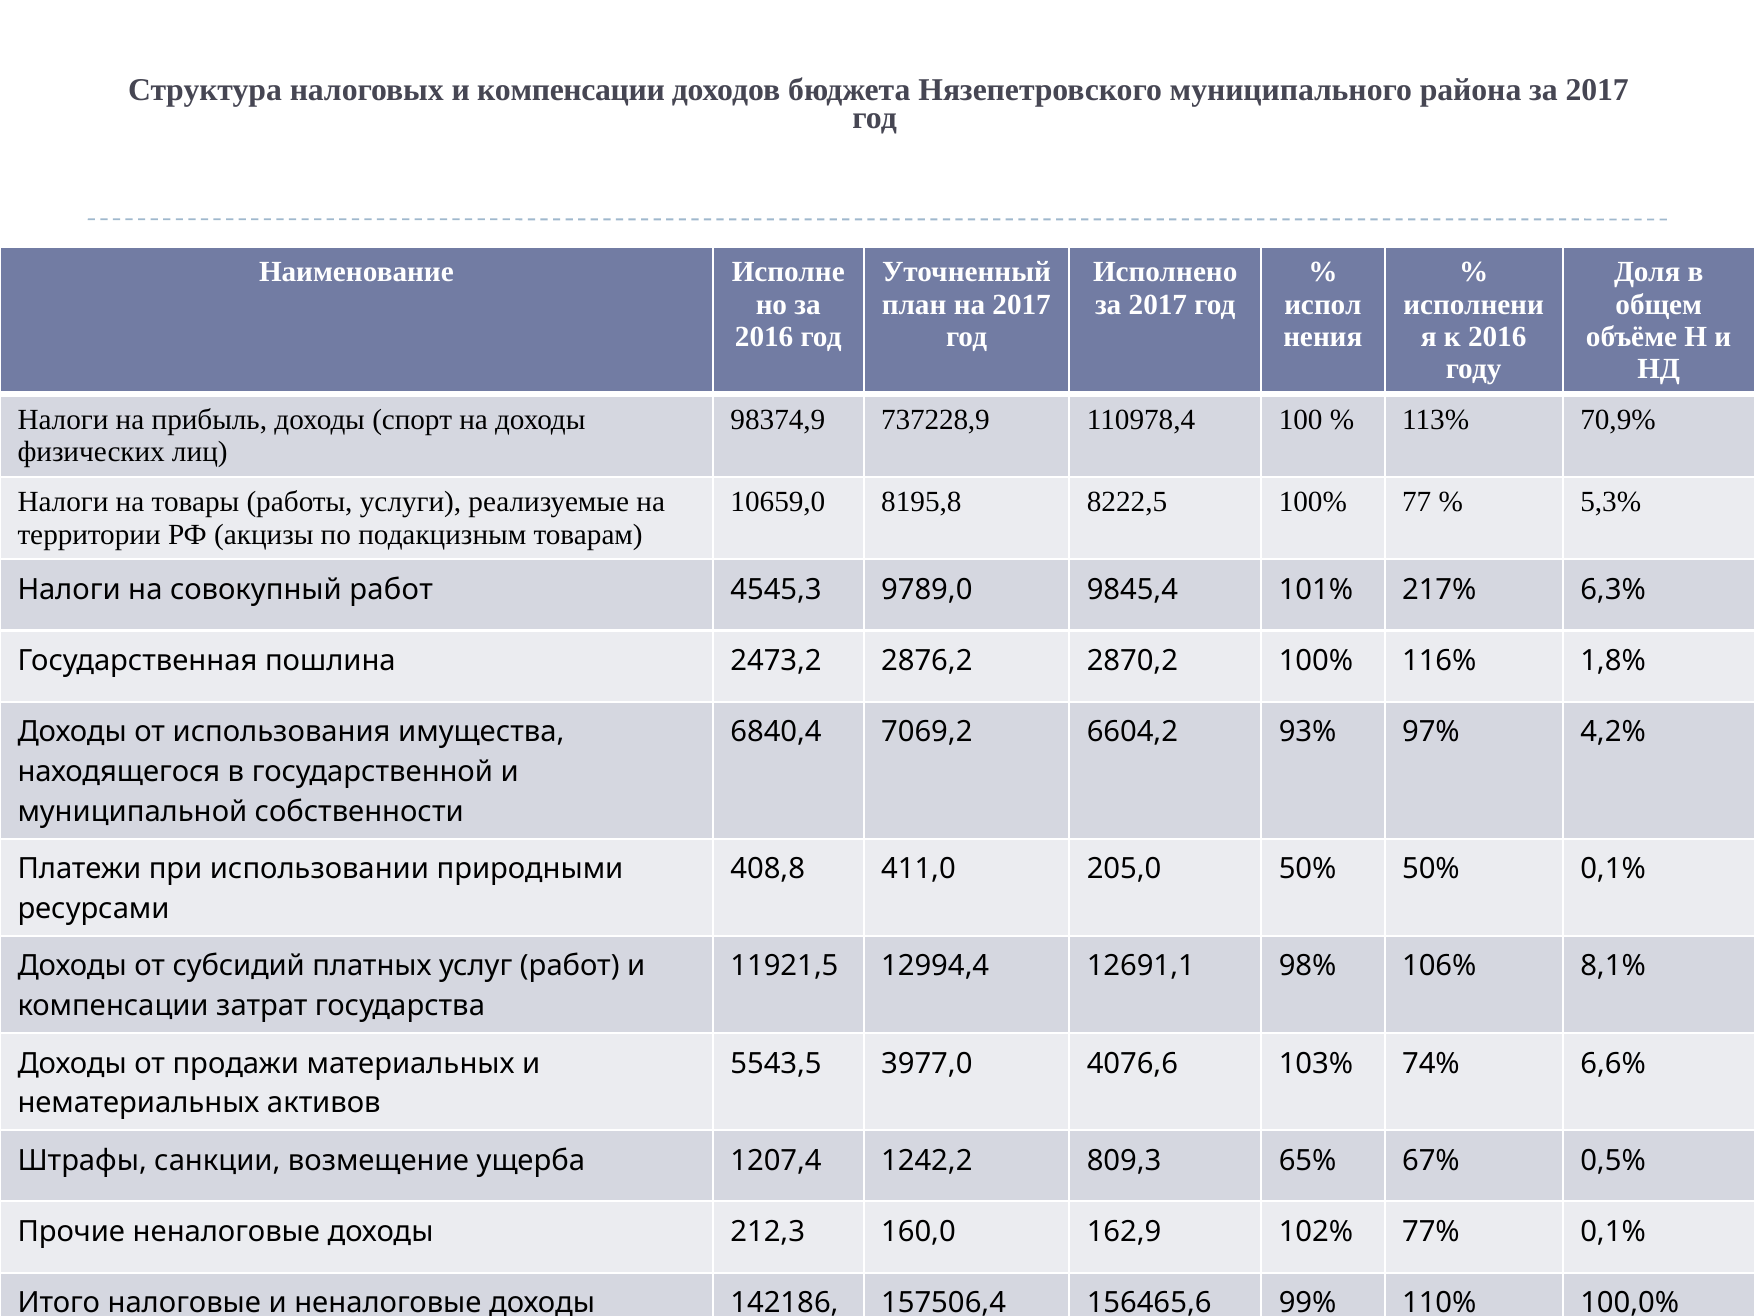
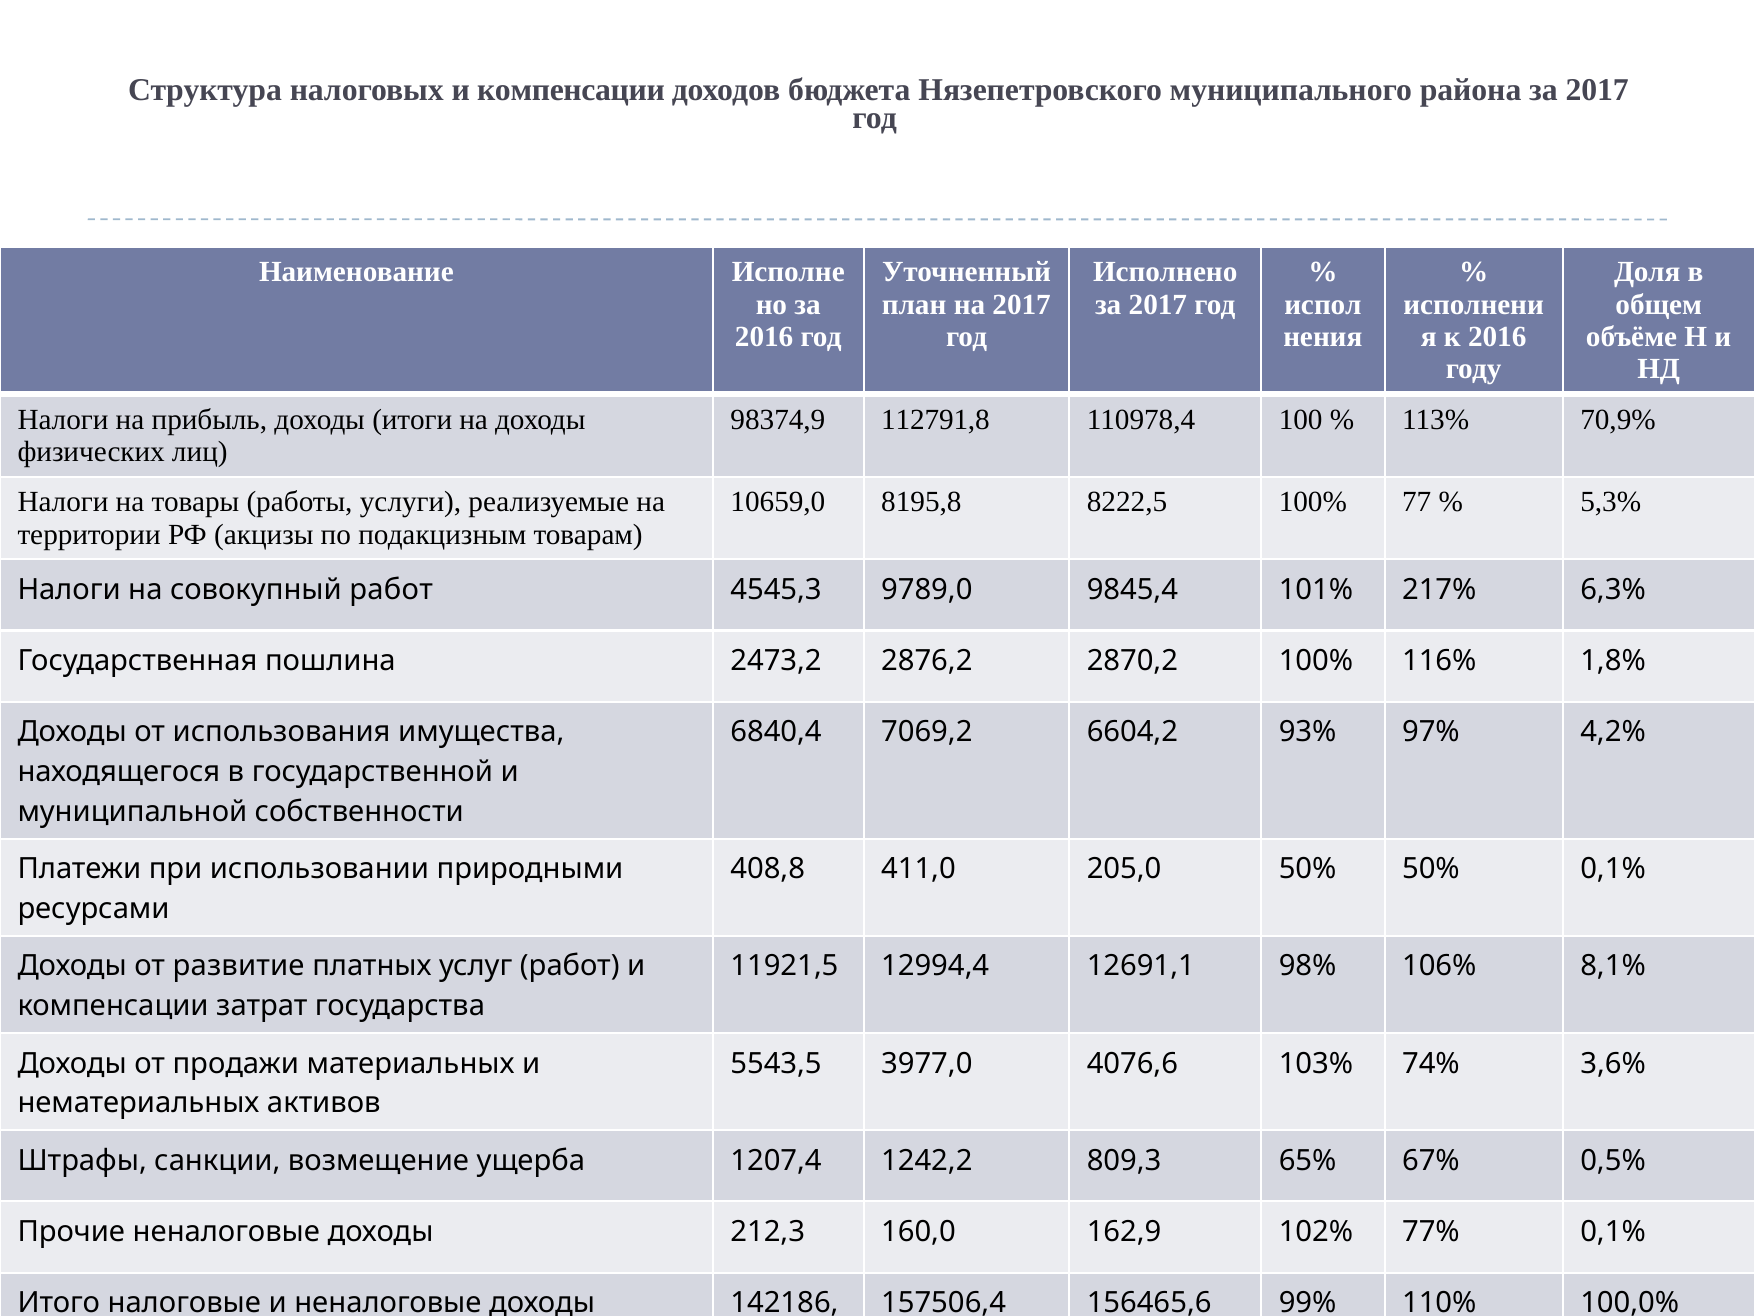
спорт: спорт -> итоги (412, 420)
737228,9: 737228,9 -> 112791,8 (935, 420)
субсидий: субсидий -> развитие (239, 966)
6,6%: 6,6% -> 3,6% (1613, 1064)
